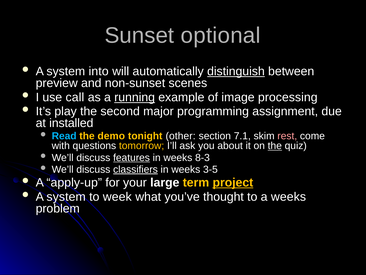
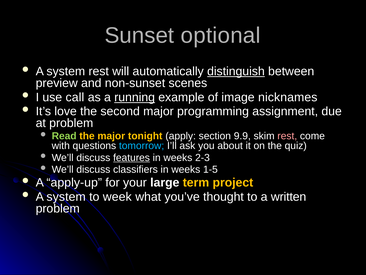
system into: into -> rest (99, 71)
processing: processing -> nicknames (288, 97)
play: play -> love (66, 111)
at installed: installed -> problem (71, 123)
Read colour: light blue -> light green (64, 136)
the demo: demo -> major (111, 136)
other: other -> apply (181, 136)
7.1: 7.1 -> 9.9 (242, 136)
tomorrow colour: yellow -> light blue (142, 146)
the underline: present -> none (275, 146)
8-3: 8-3 -> 2-3 (202, 157)
classifiers underline: present -> none (135, 169)
3-5: 3-5 -> 1-5 (210, 169)
project underline: present -> none (233, 182)
a weeks: weeks -> written (289, 196)
